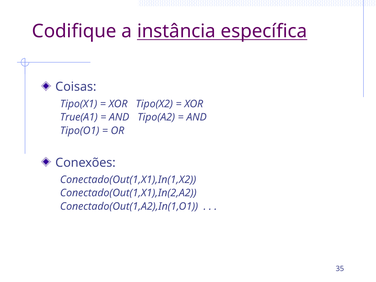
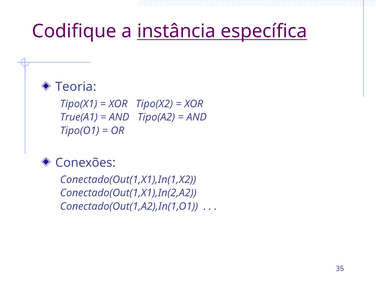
Coisas: Coisas -> Teoria (76, 87)
